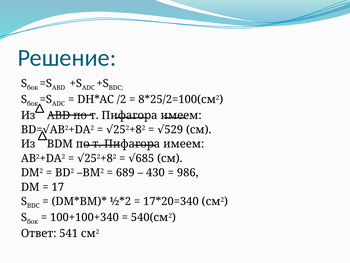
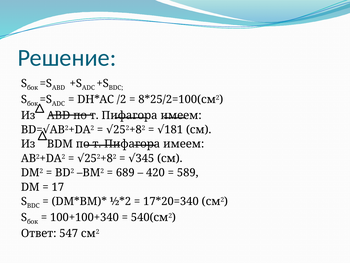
529: 529 -> 181 (174, 129)
685: 685 -> 345 (145, 158)
430: 430 -> 420 (155, 172)
986: 986 -> 589 (188, 172)
541: 541 -> 547 (69, 233)
